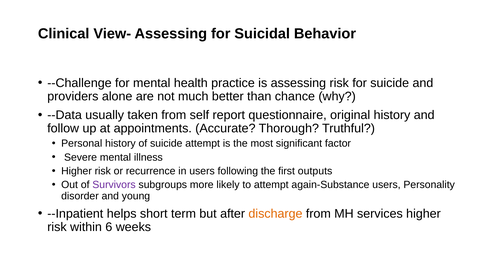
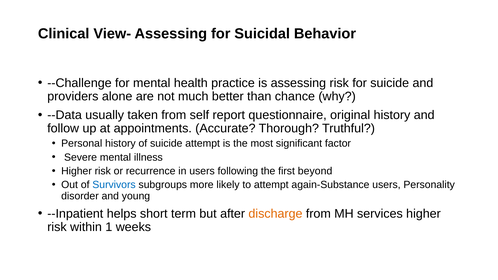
outputs: outputs -> beyond (315, 171)
Survivors colour: purple -> blue (114, 185)
6: 6 -> 1 (109, 227)
